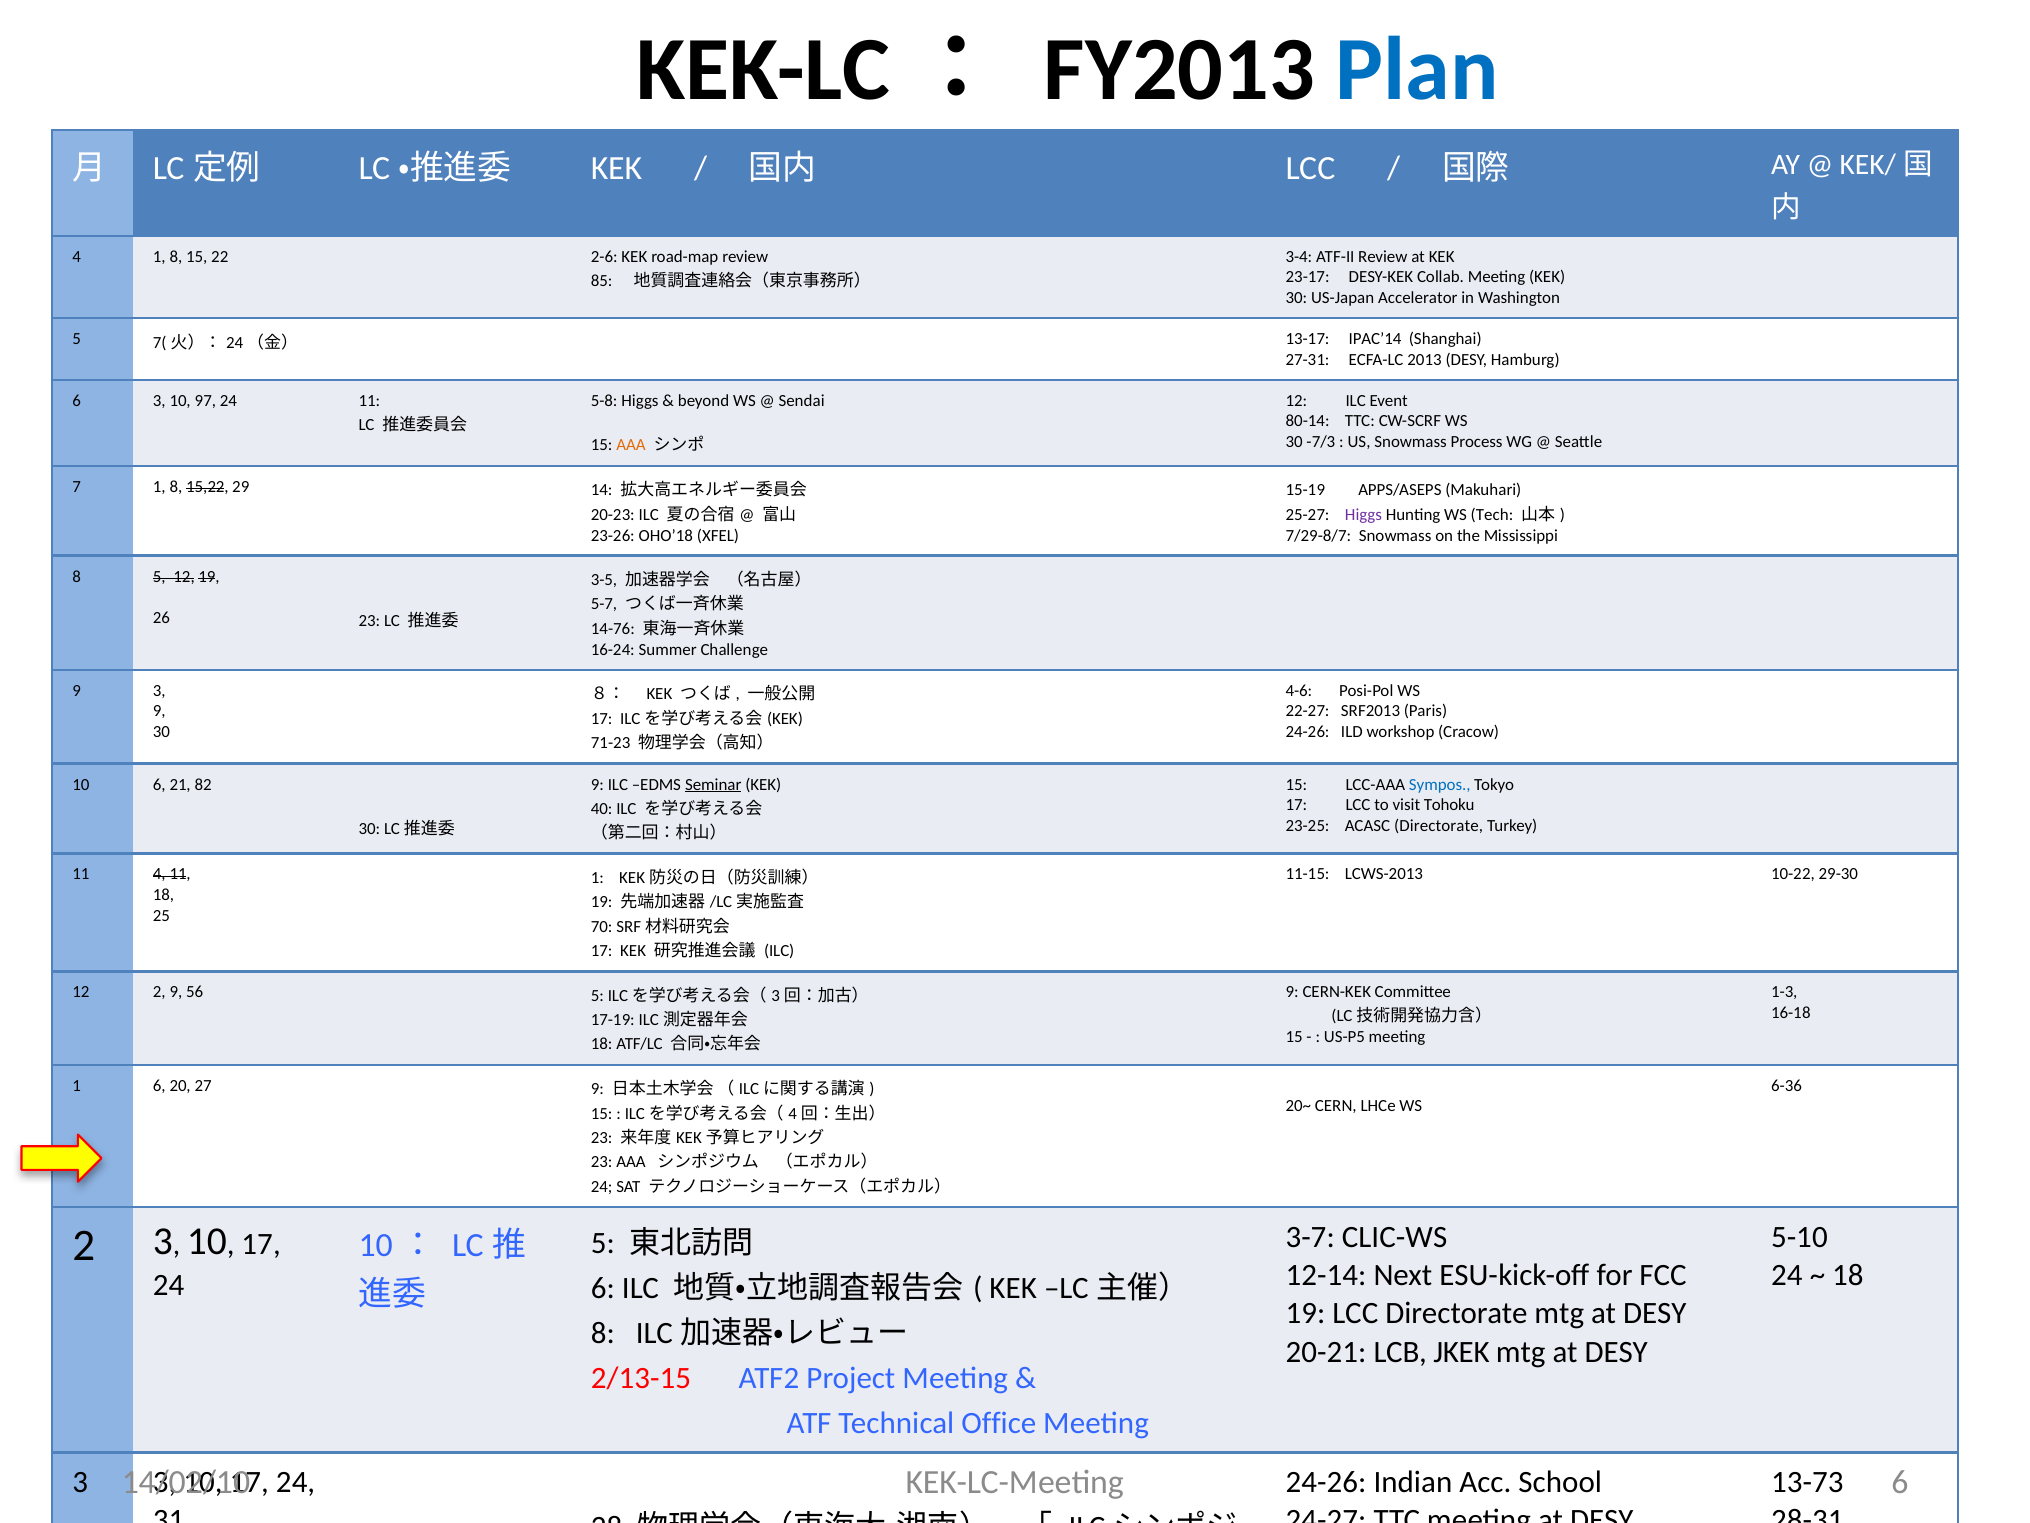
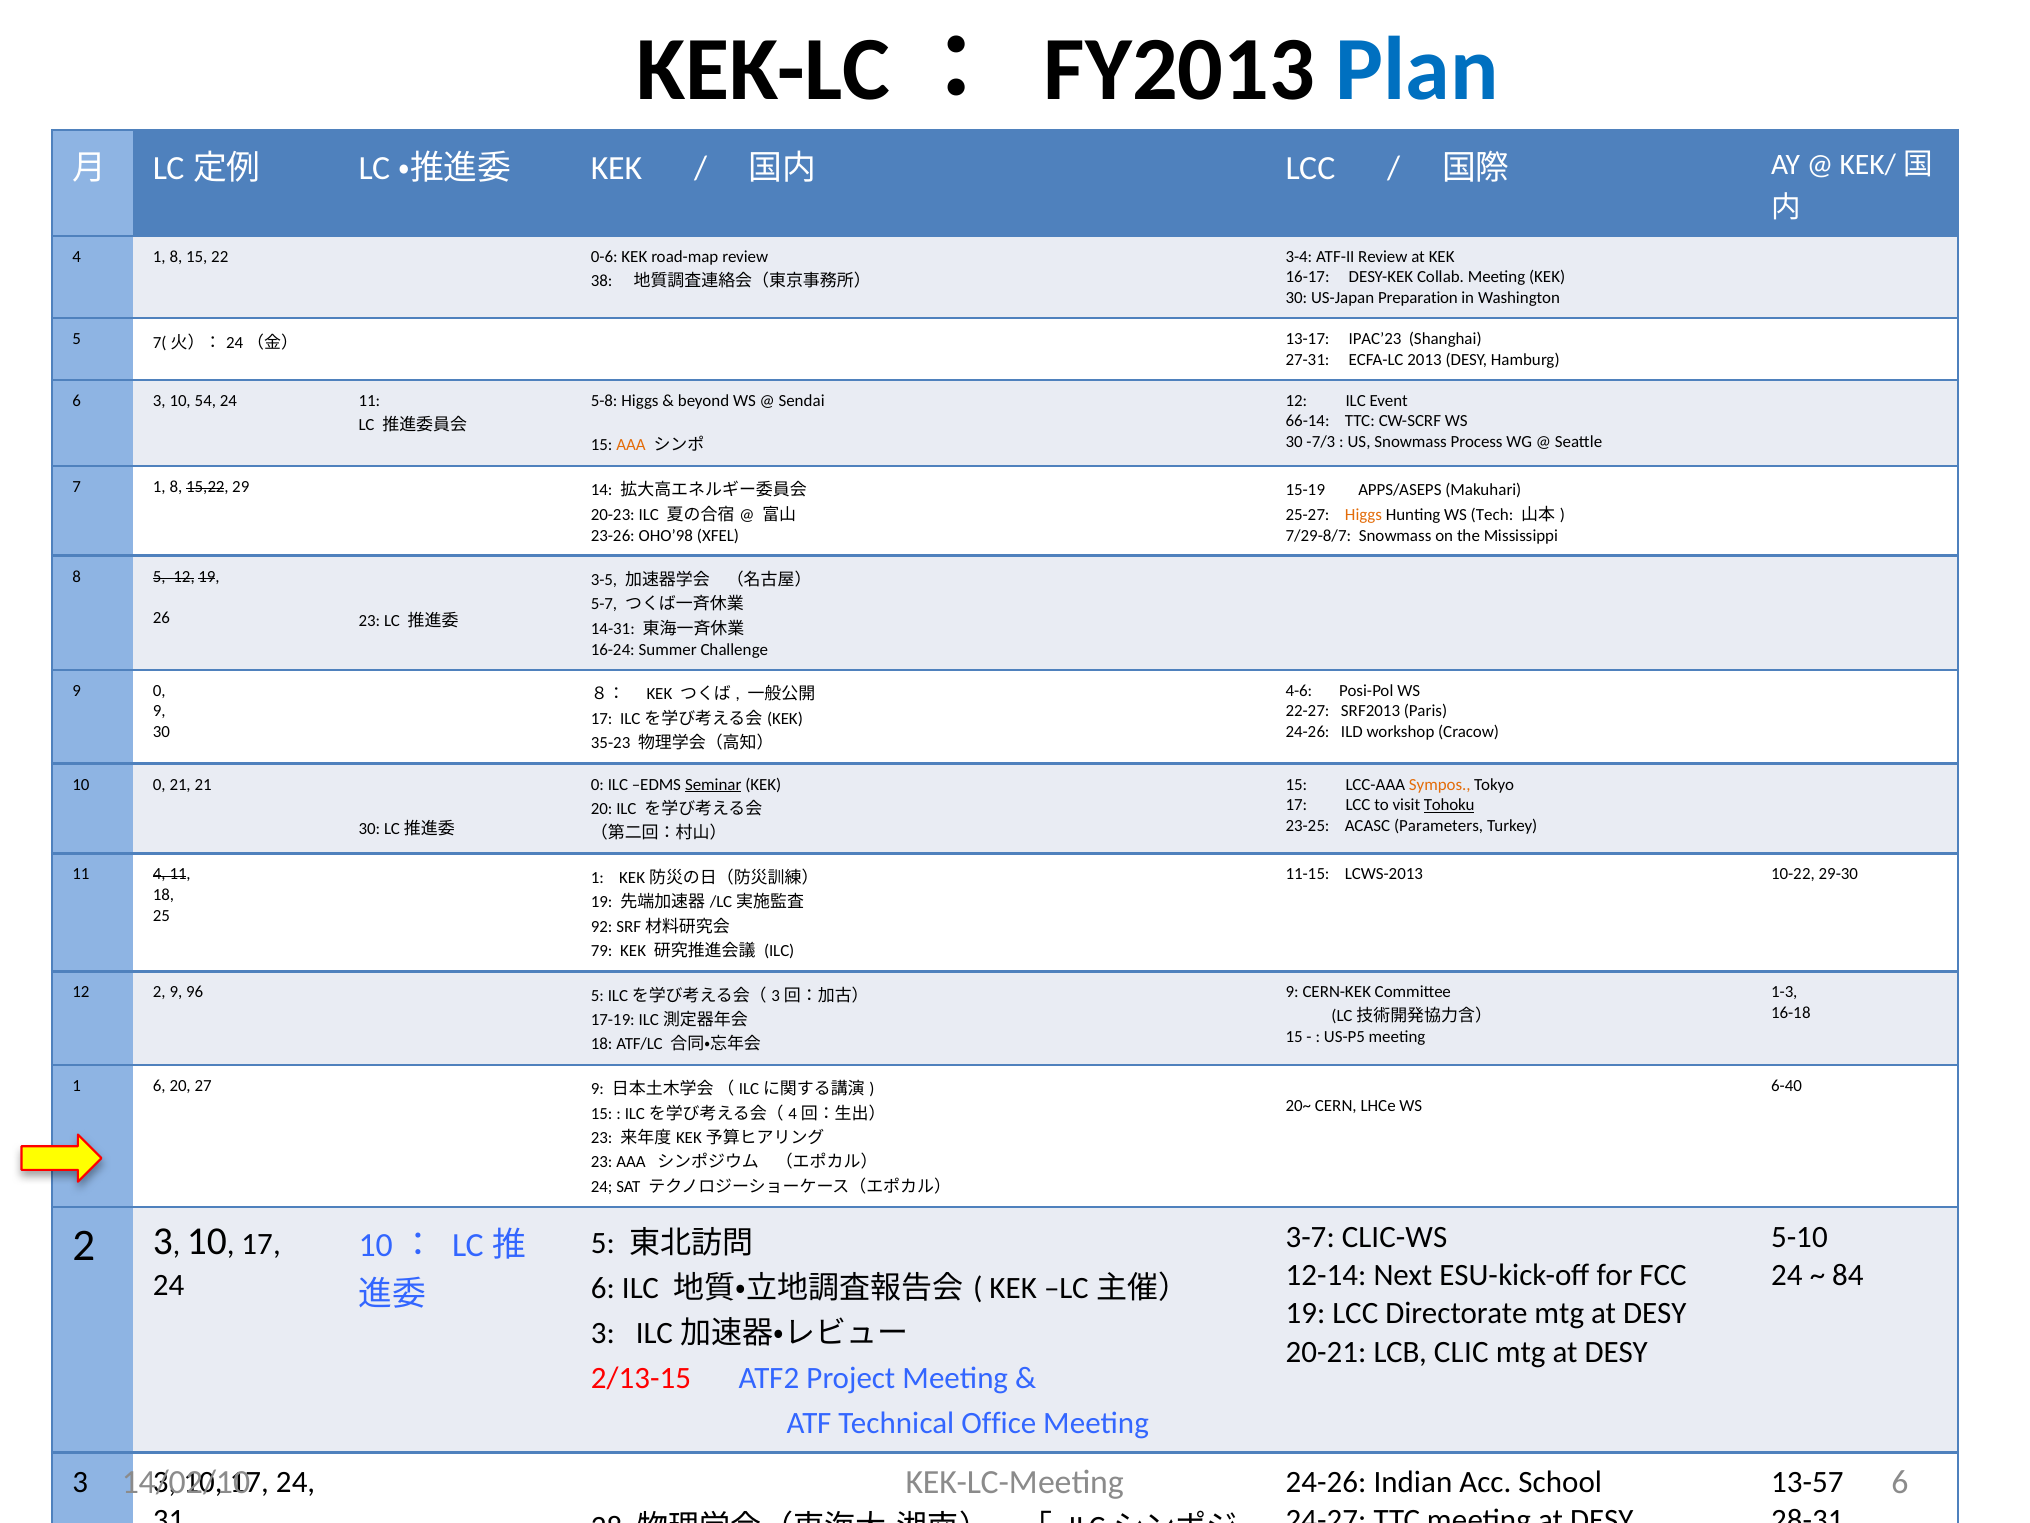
2-6: 2-6 -> 0-6 (604, 257)
23-17: 23-17 -> 16-17 (1308, 277)
85: 85 -> 38 (602, 281)
Accelerator: Accelerator -> Preparation (1418, 298)
IPAC’14: IPAC’14 -> IPAC’23 (1375, 339)
97: 97 -> 54 (205, 400)
80-14: 80-14 -> 66-14 (1308, 421)
Higgs colour: purple -> orange (1364, 514)
OHO’18: OHO’18 -> OHO’98 (666, 535)
14-76: 14-76 -> 14-31 (613, 628)
9 3: 3 -> 0 (159, 690)
71-23: 71-23 -> 35-23 (611, 743)
10 6: 6 -> 0 (159, 784)
21 82: 82 -> 21 (203, 784)
9: 9 -> 0 (597, 784)
Sympos colour: blue -> orange (1440, 784)
Tohoku underline: none -> present (1449, 805)
40: 40 -> 20 (602, 808)
ACASC Directorate: Directorate -> Parameters (1439, 825)
70: 70 -> 92 (602, 926)
17: 17 -> 79 (602, 951)
56: 56 -> 96 (195, 992)
6-36: 6-36 -> 6-40 (1787, 1085)
18: 18 -> 84 (1848, 1275)
8: 8 -> 3 (603, 1333)
JKEK: JKEK -> CLIC (1461, 1351)
13-73: 13-73 -> 13-57 (1807, 1482)
